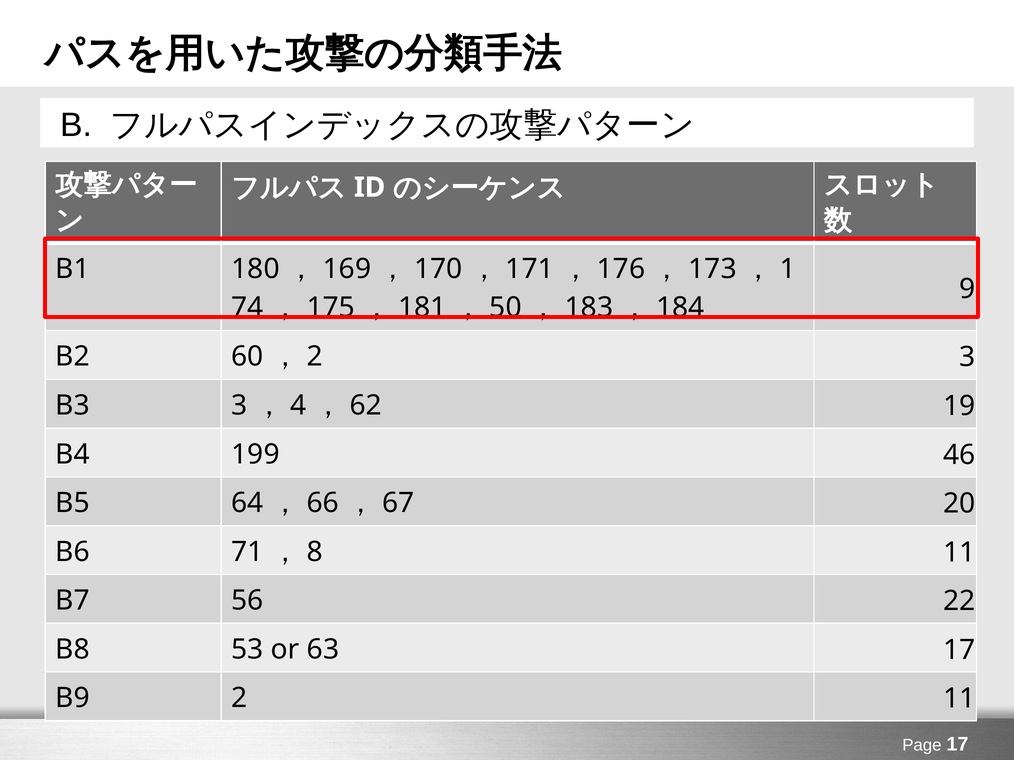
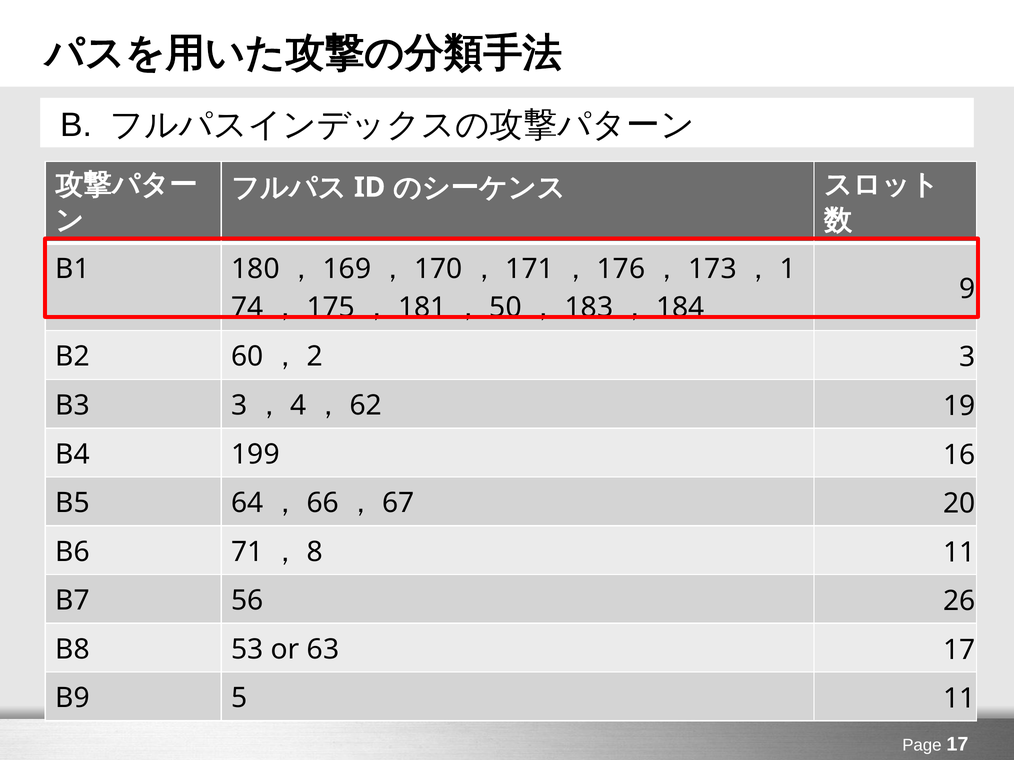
46: 46 -> 16 (959, 455)
22: 22 -> 26 (959, 602)
B9 2: 2 -> 5 (239, 699)
